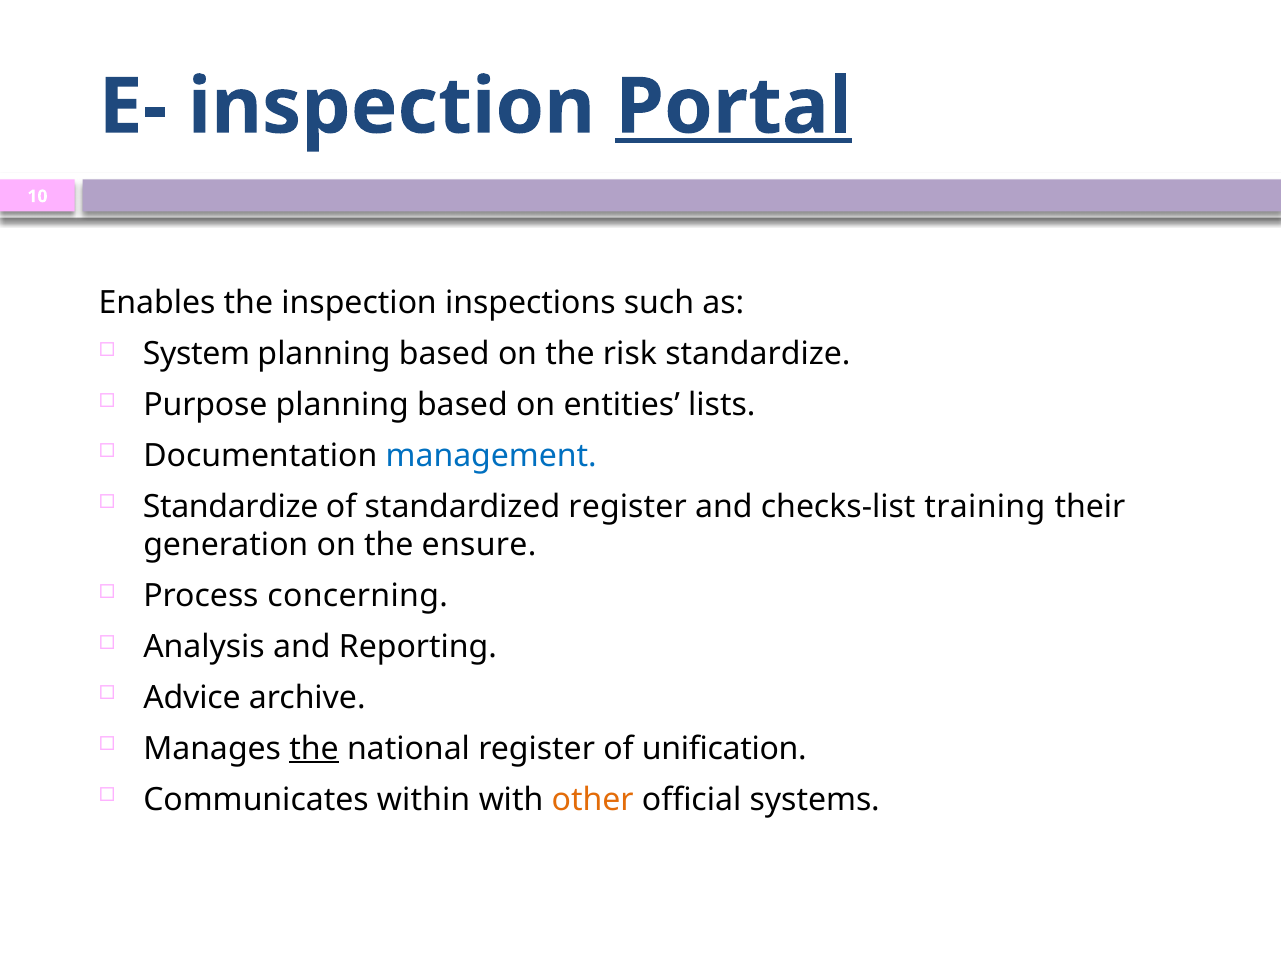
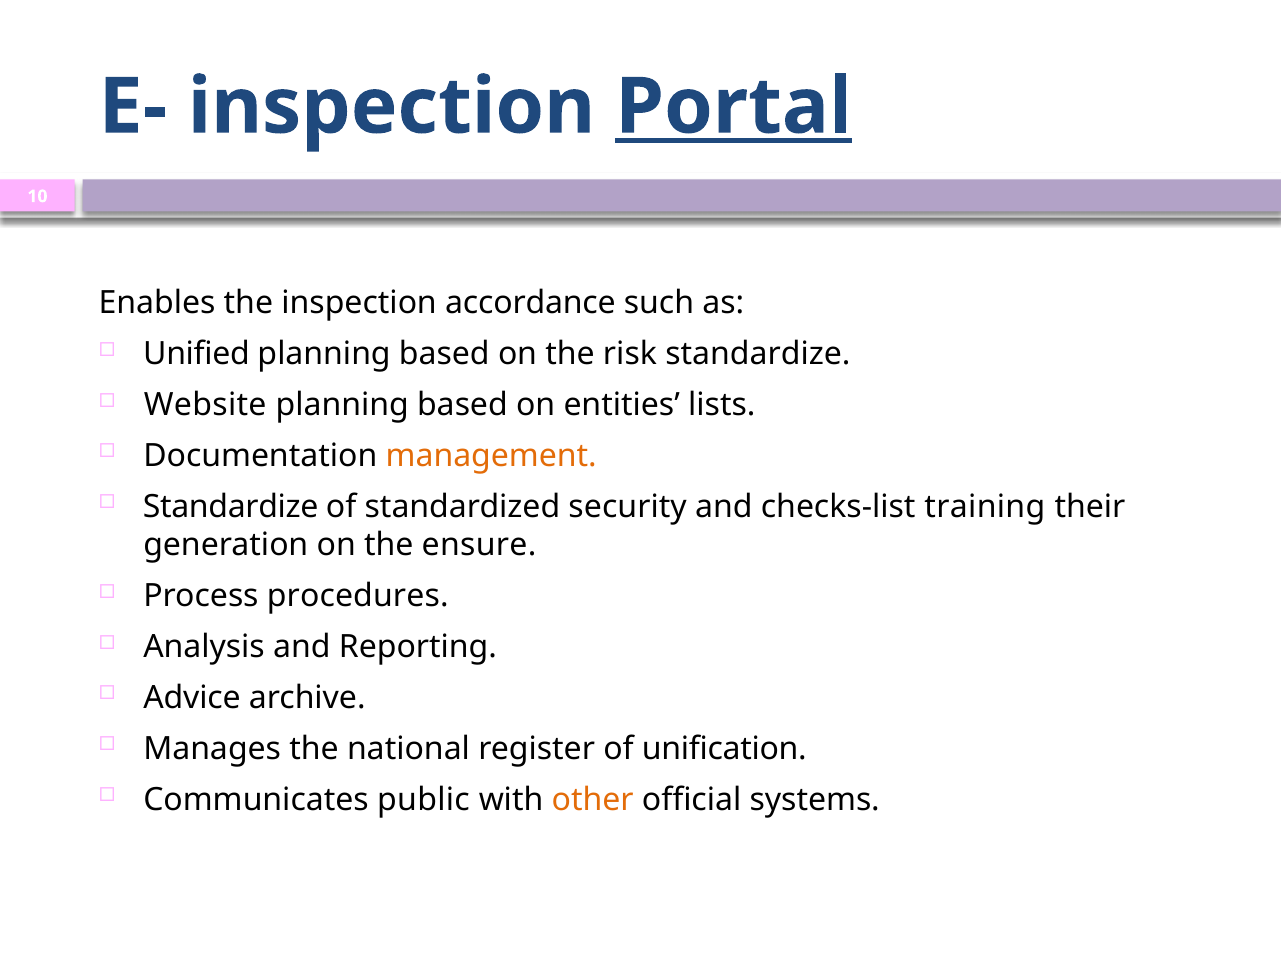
inspections: inspections -> accordance (530, 303)
System: System -> Unified (196, 354)
Purpose: Purpose -> Website (205, 405)
management colour: blue -> orange (491, 456)
standardized register: register -> security (628, 506)
concerning: concerning -> procedures (358, 596)
the underline: present -> none (314, 748)
within: within -> public (423, 799)
